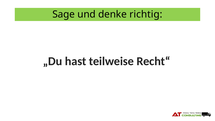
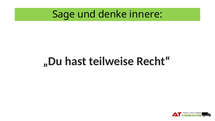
richtig: richtig -> innere (146, 14)
